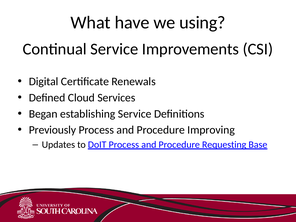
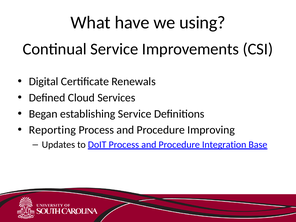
Previously: Previously -> Reporting (52, 130)
Requesting: Requesting -> Integration (224, 145)
